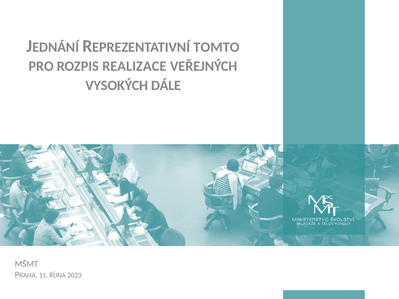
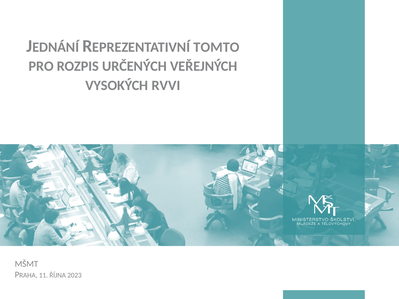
REALIZACE: REALIZACE -> URČENÝCH (134, 66)
DÁLE: DÁLE -> RVVI (166, 85)
